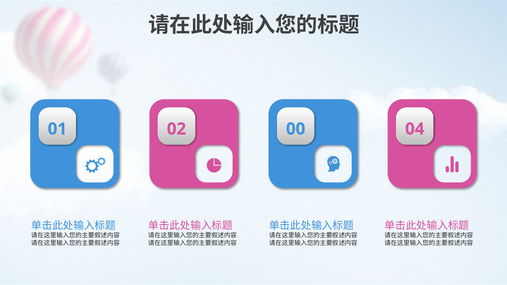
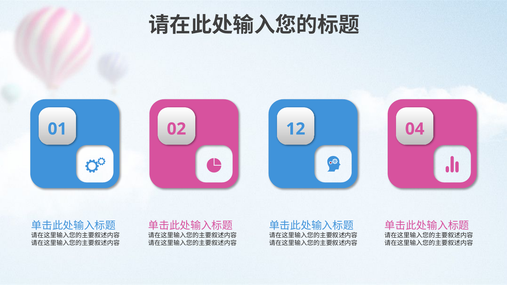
00: 00 -> 12 (296, 129)
